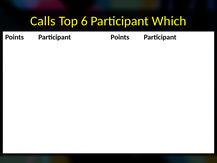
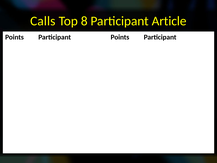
6: 6 -> 8 (84, 21)
Which: Which -> Article (169, 21)
